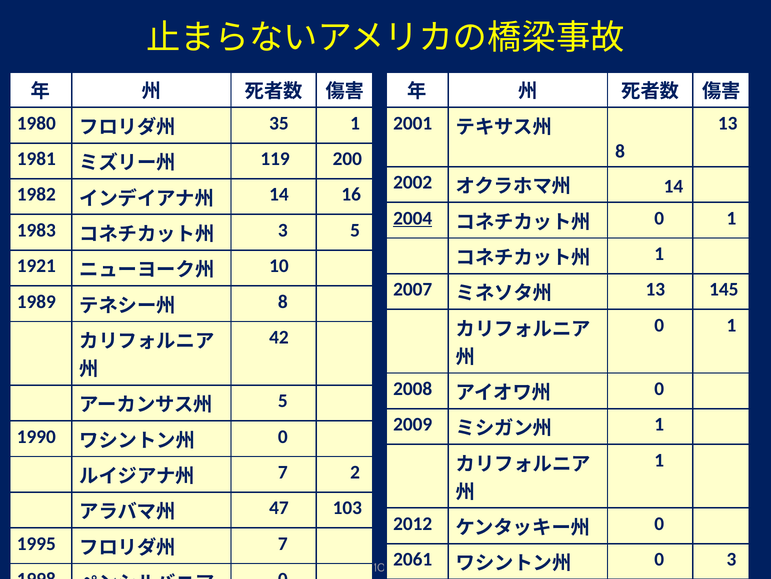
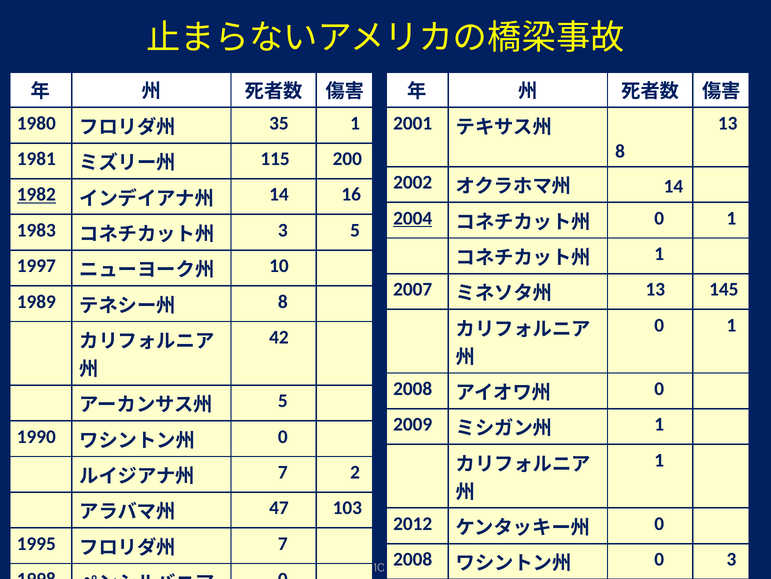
119: 119 -> 115 (275, 159)
1982 underline: none -> present (36, 194)
1921: 1921 -> 1997 (36, 266)
2061: 2061 -> 2008 (413, 559)
